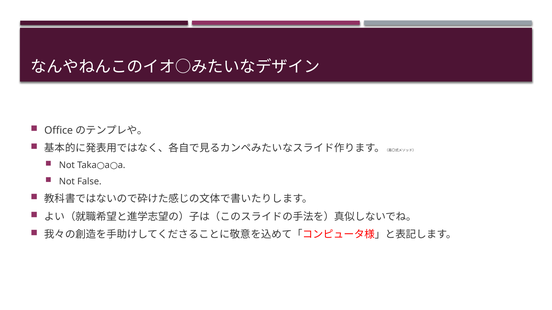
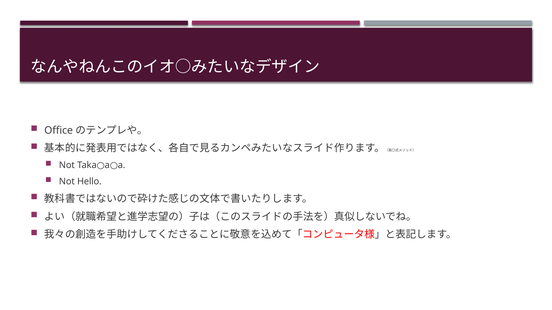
False: False -> Hello (89, 182)
